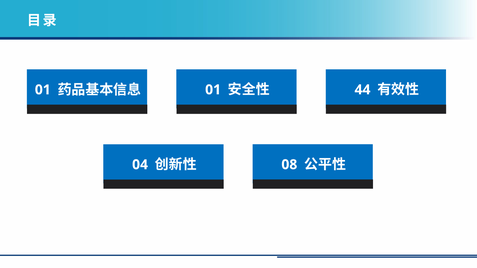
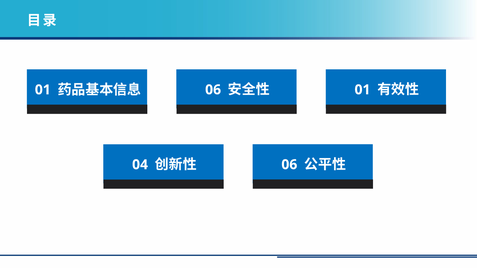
01: 01 -> 06 (213, 90)
44: 44 -> 01 (363, 90)
08: 08 -> 06 (289, 165)
